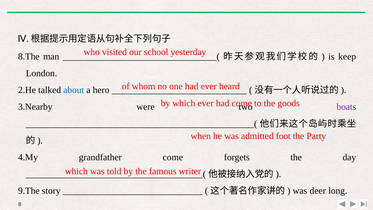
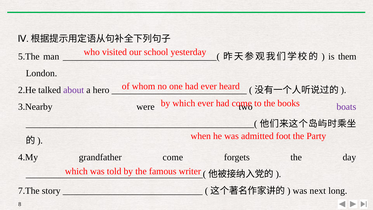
8.The: 8.The -> 5.The (29, 56)
keep: keep -> them (347, 56)
about colour: blue -> purple (74, 90)
goods: goods -> books (289, 103)
9.The: 9.The -> 7.The (29, 191)
deer: deer -> next (318, 191)
